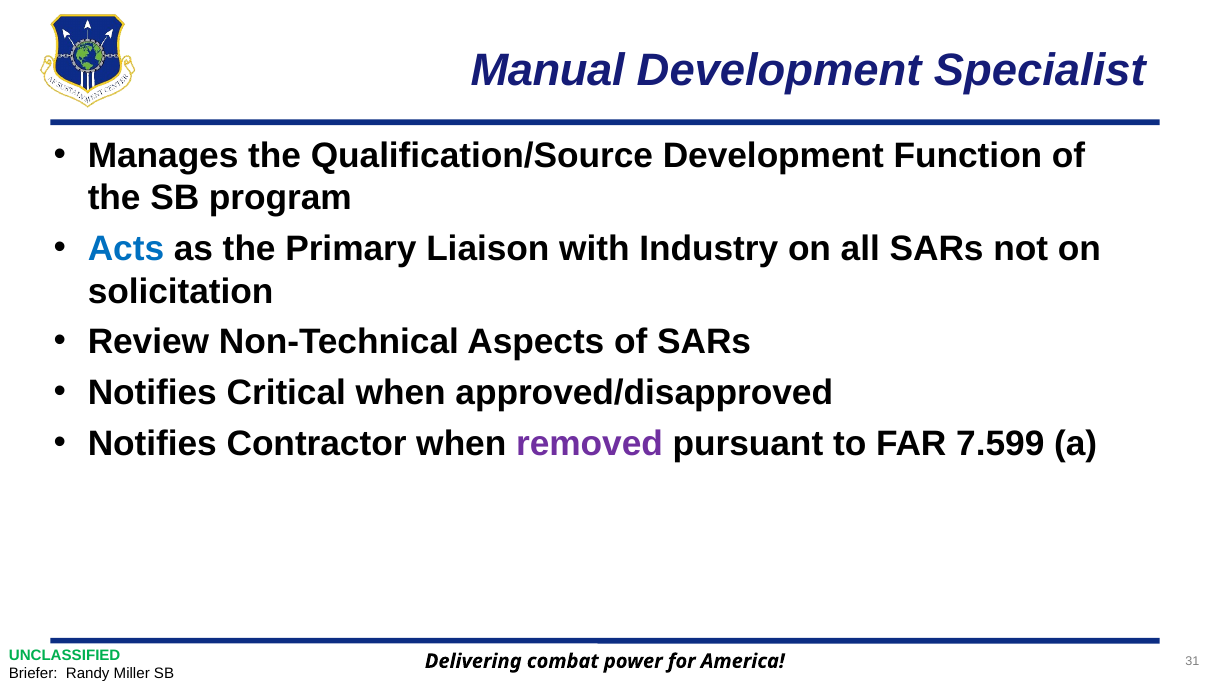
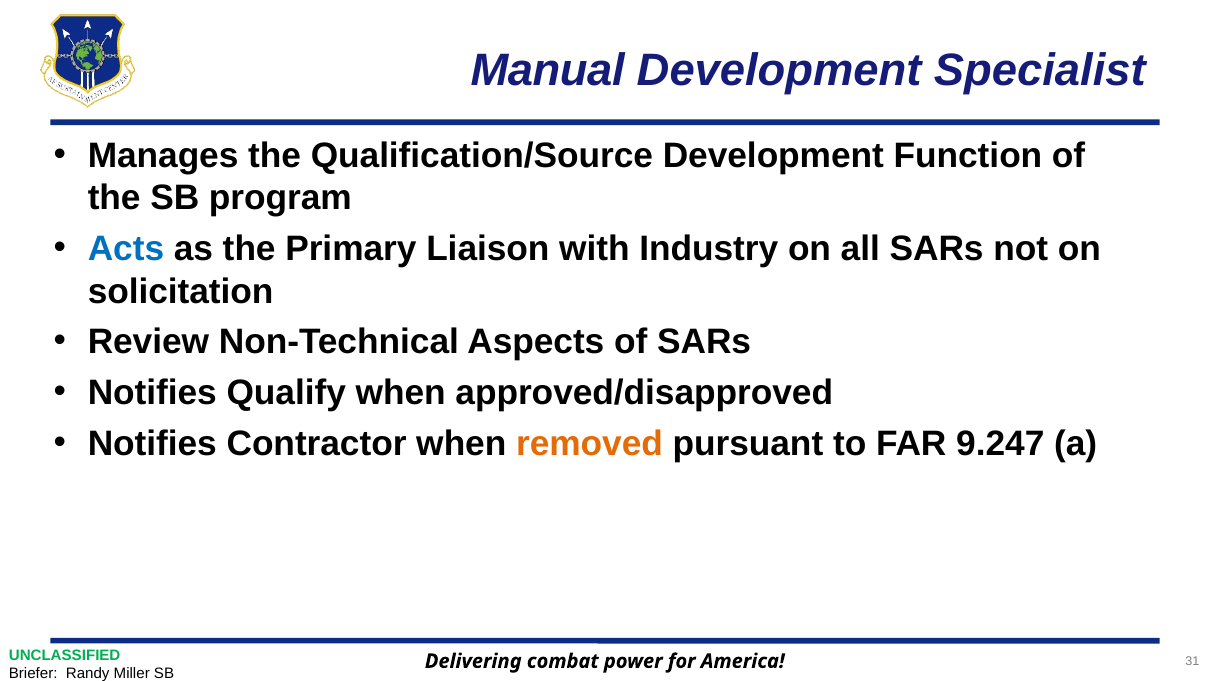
Critical: Critical -> Qualify (286, 393)
removed colour: purple -> orange (590, 444)
7.599: 7.599 -> 9.247 (1000, 444)
